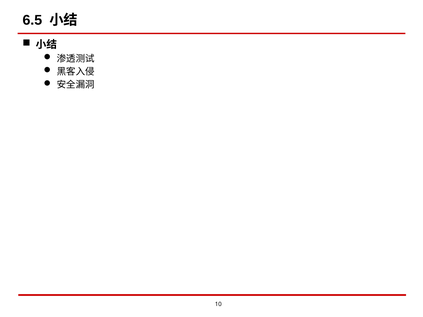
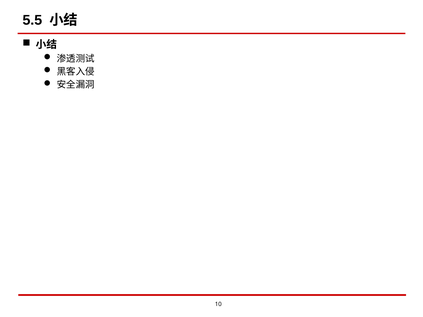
6.5: 6.5 -> 5.5 (32, 20)
